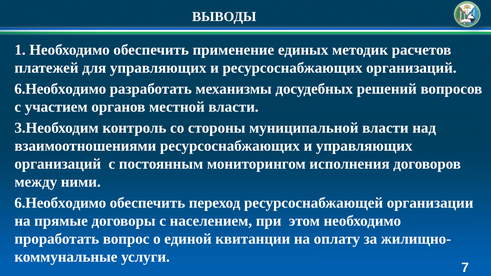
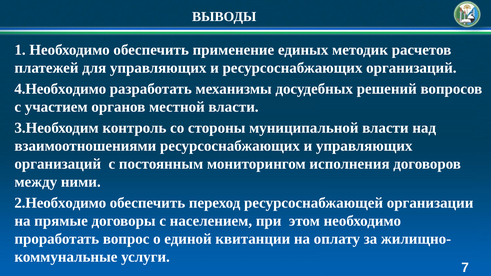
6.Необходимо: 6.Необходимо -> 4.Необходимо (60, 89)
6.Необходимо: 6.Необходимо -> 2.Необходимо (60, 203)
